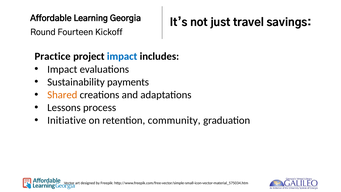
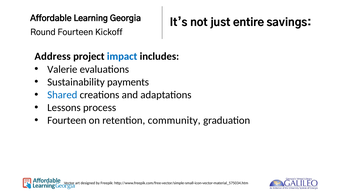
travel: travel -> entire (249, 22)
Practice: Practice -> Address (53, 56)
Impact: Impact -> Valerie (62, 69)
Shared colour: orange -> blue (62, 95)
Initiative: Initiative -> Fourteen (67, 120)
